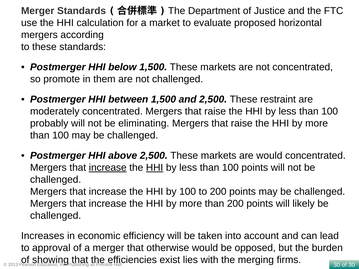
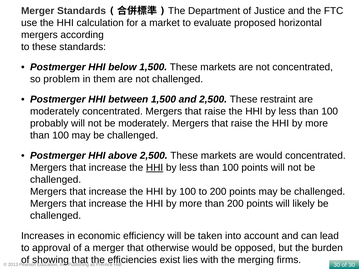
promote: promote -> problem (62, 79)
be eliminating: eliminating -> moderately (144, 123)
increase underline: present -> none (108, 168)
